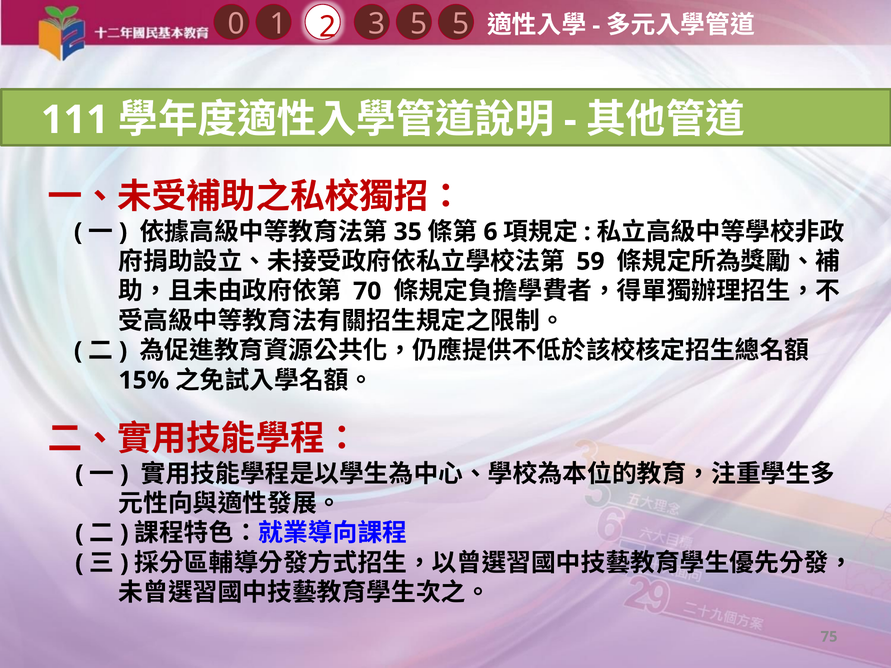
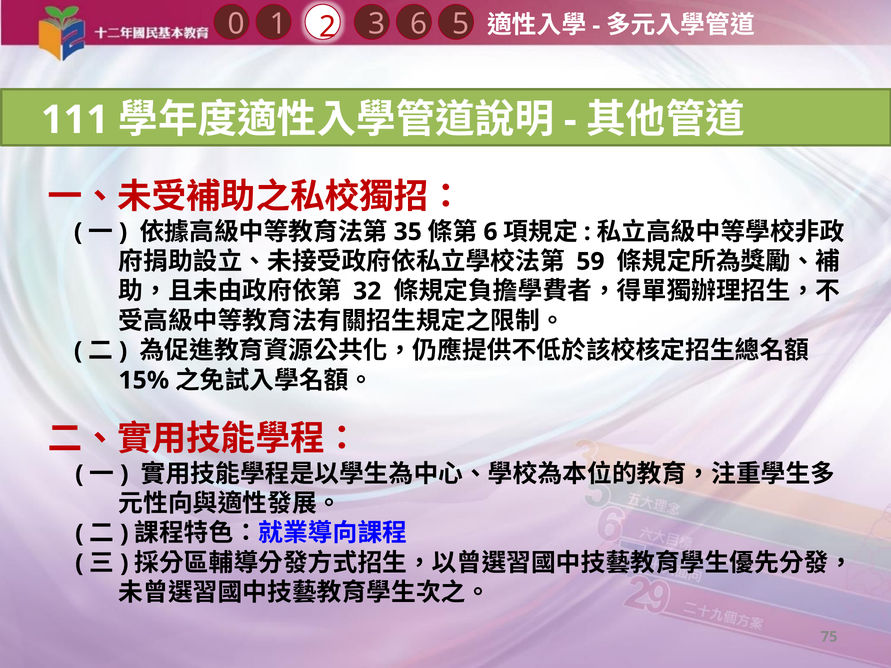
1 5: 5 -> 6 (419, 24)
70: 70 -> 32 (367, 291)
